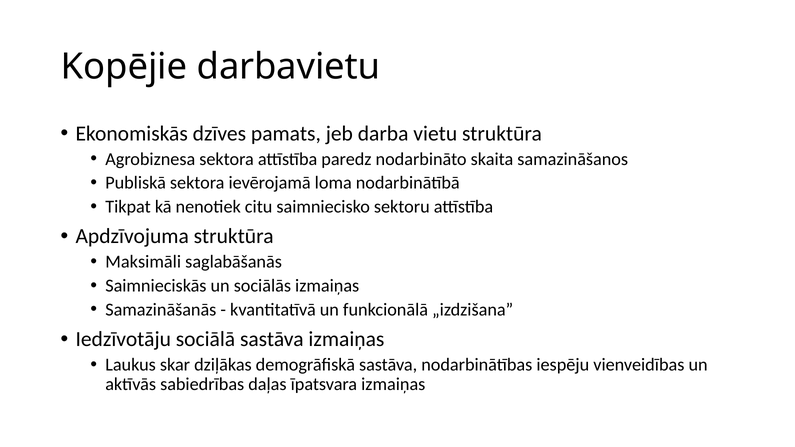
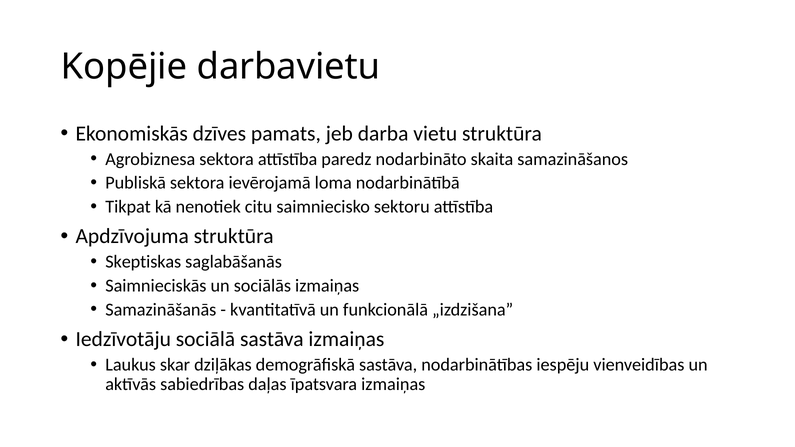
Maksimāli: Maksimāli -> Skeptiskas (143, 262)
